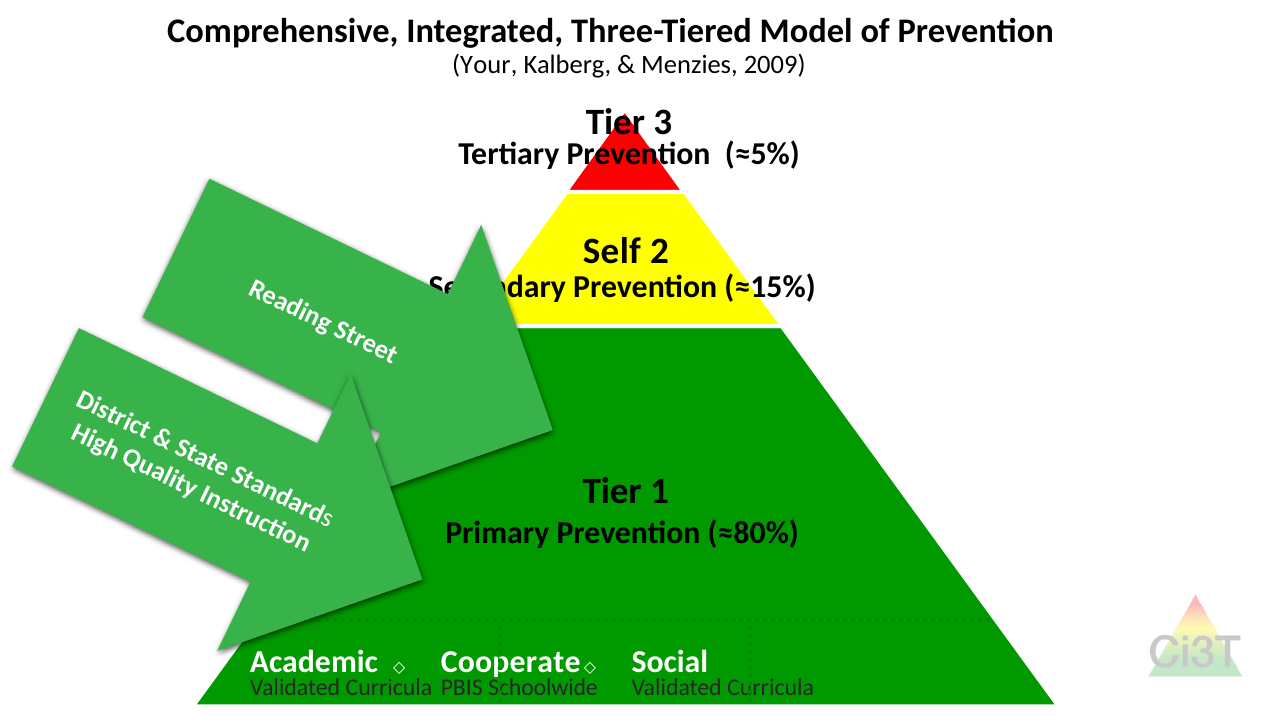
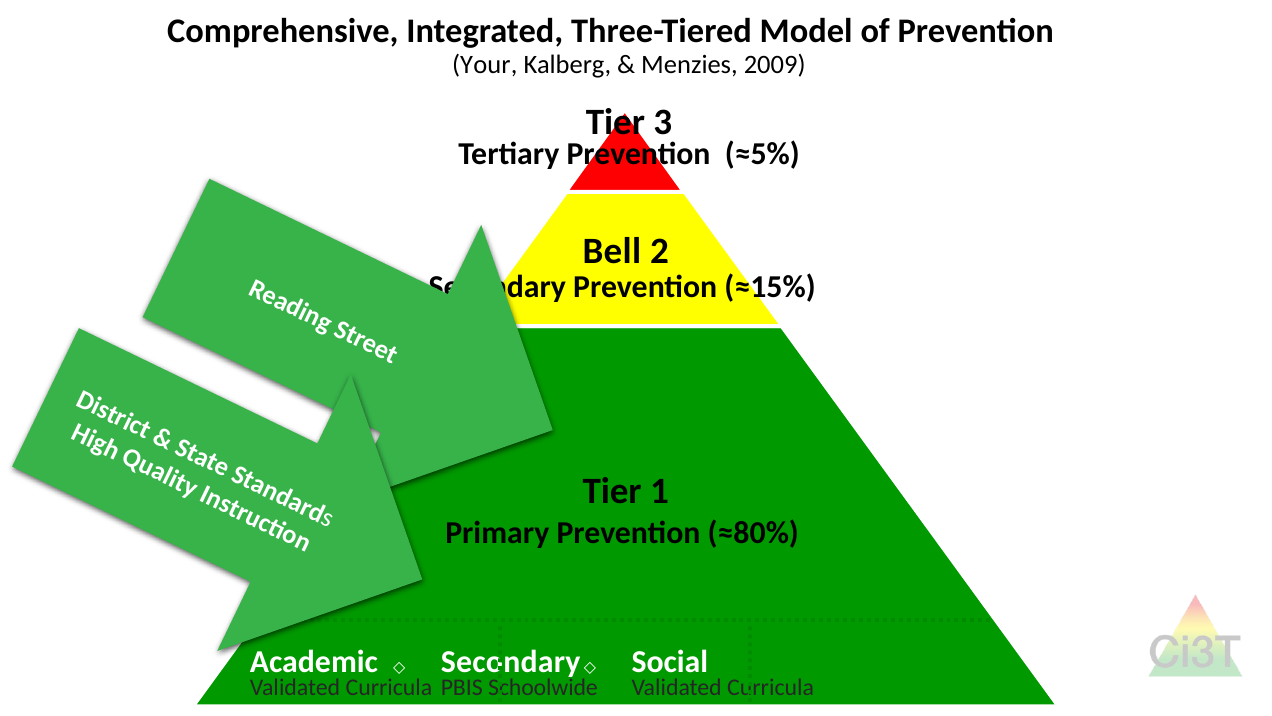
Self: Self -> Bell (612, 252)
Cooperate: Cooperate -> Secondary (511, 661)
